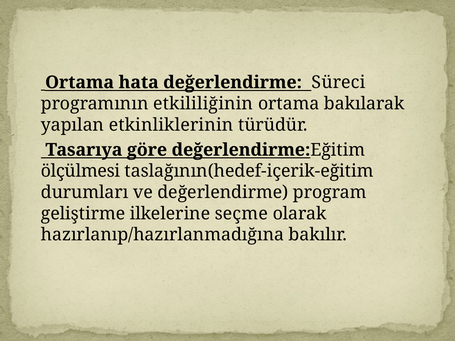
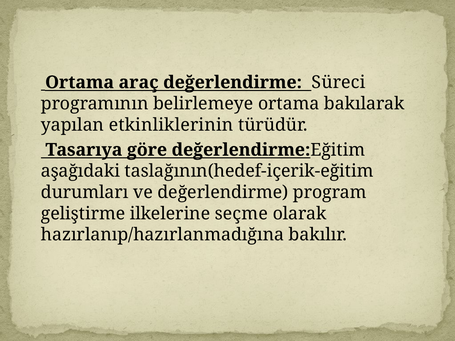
hata: hata -> araç (139, 82)
etkililiğinin: etkililiğinin -> belirlemeye (203, 104)
ölçülmesi: ölçülmesi -> aşağıdaki (80, 171)
